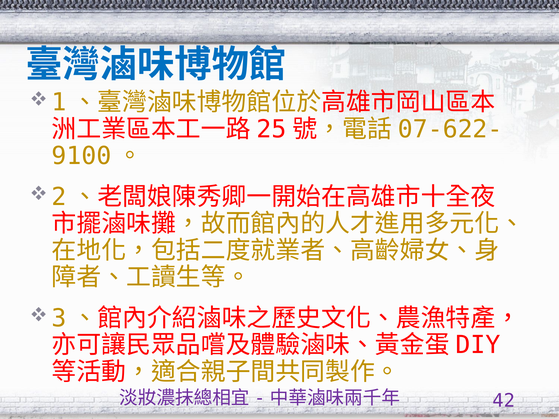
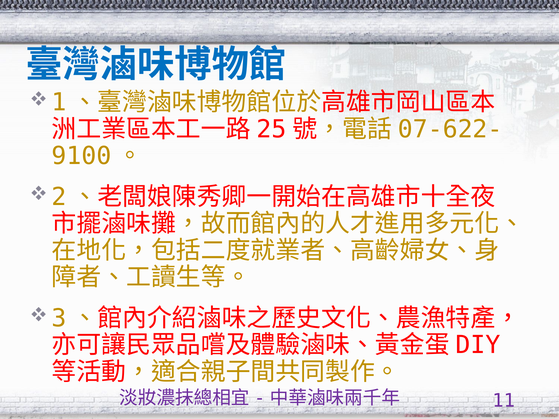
42: 42 -> 11 (504, 401)
